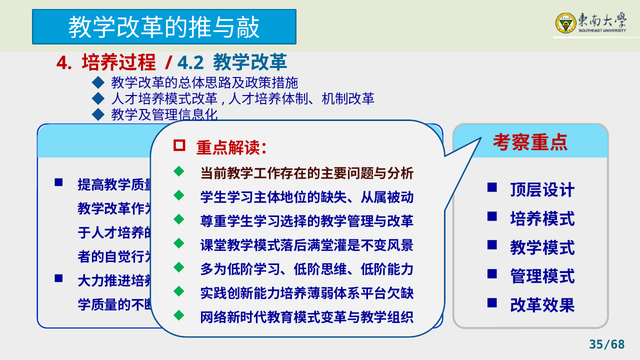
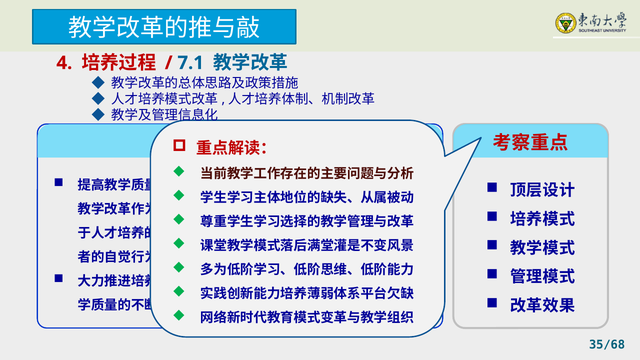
4.2: 4.2 -> 7.1 (191, 63)
